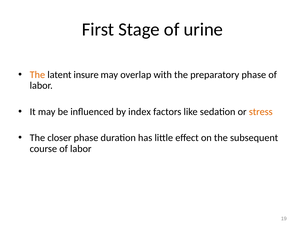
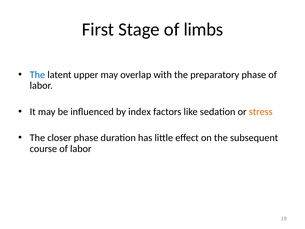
urine: urine -> limbs (203, 30)
The colour: orange -> blue (37, 75)
insure: insure -> upper (86, 75)
